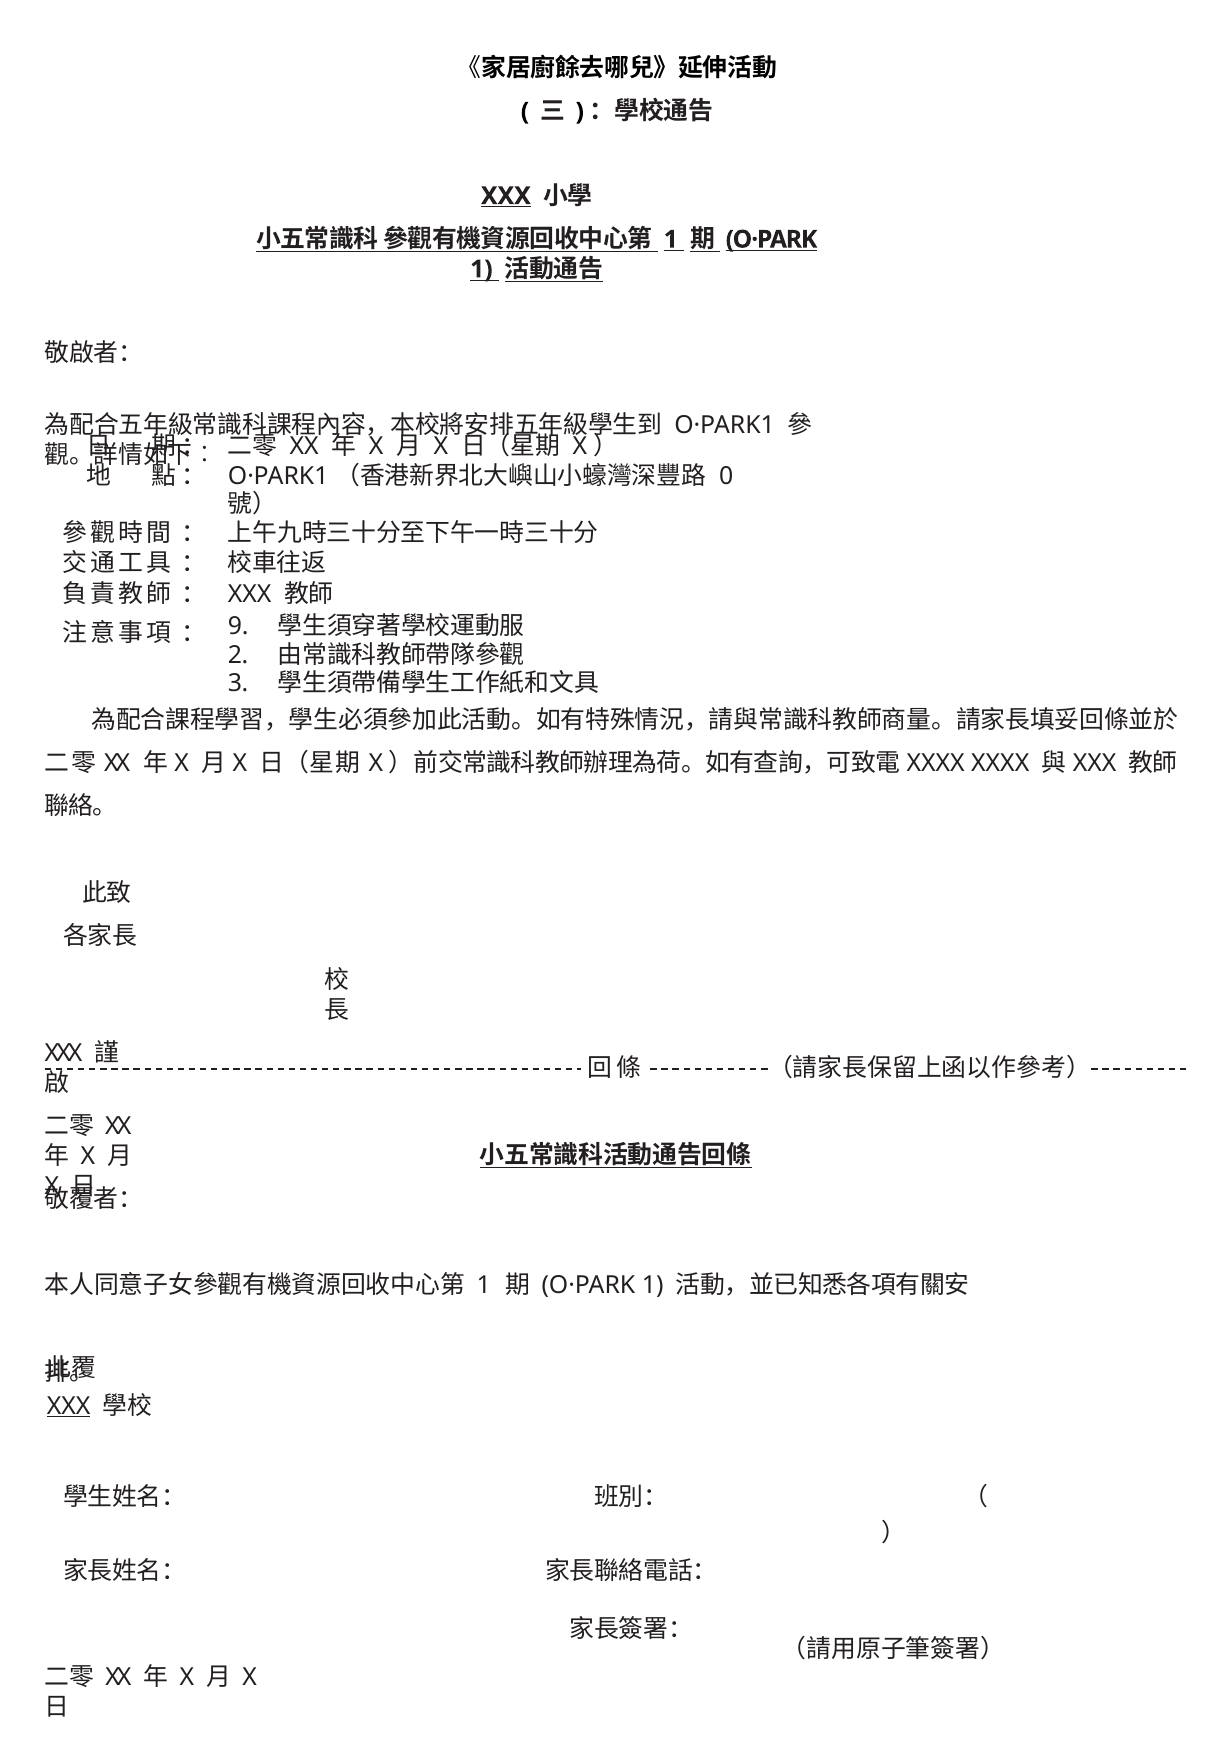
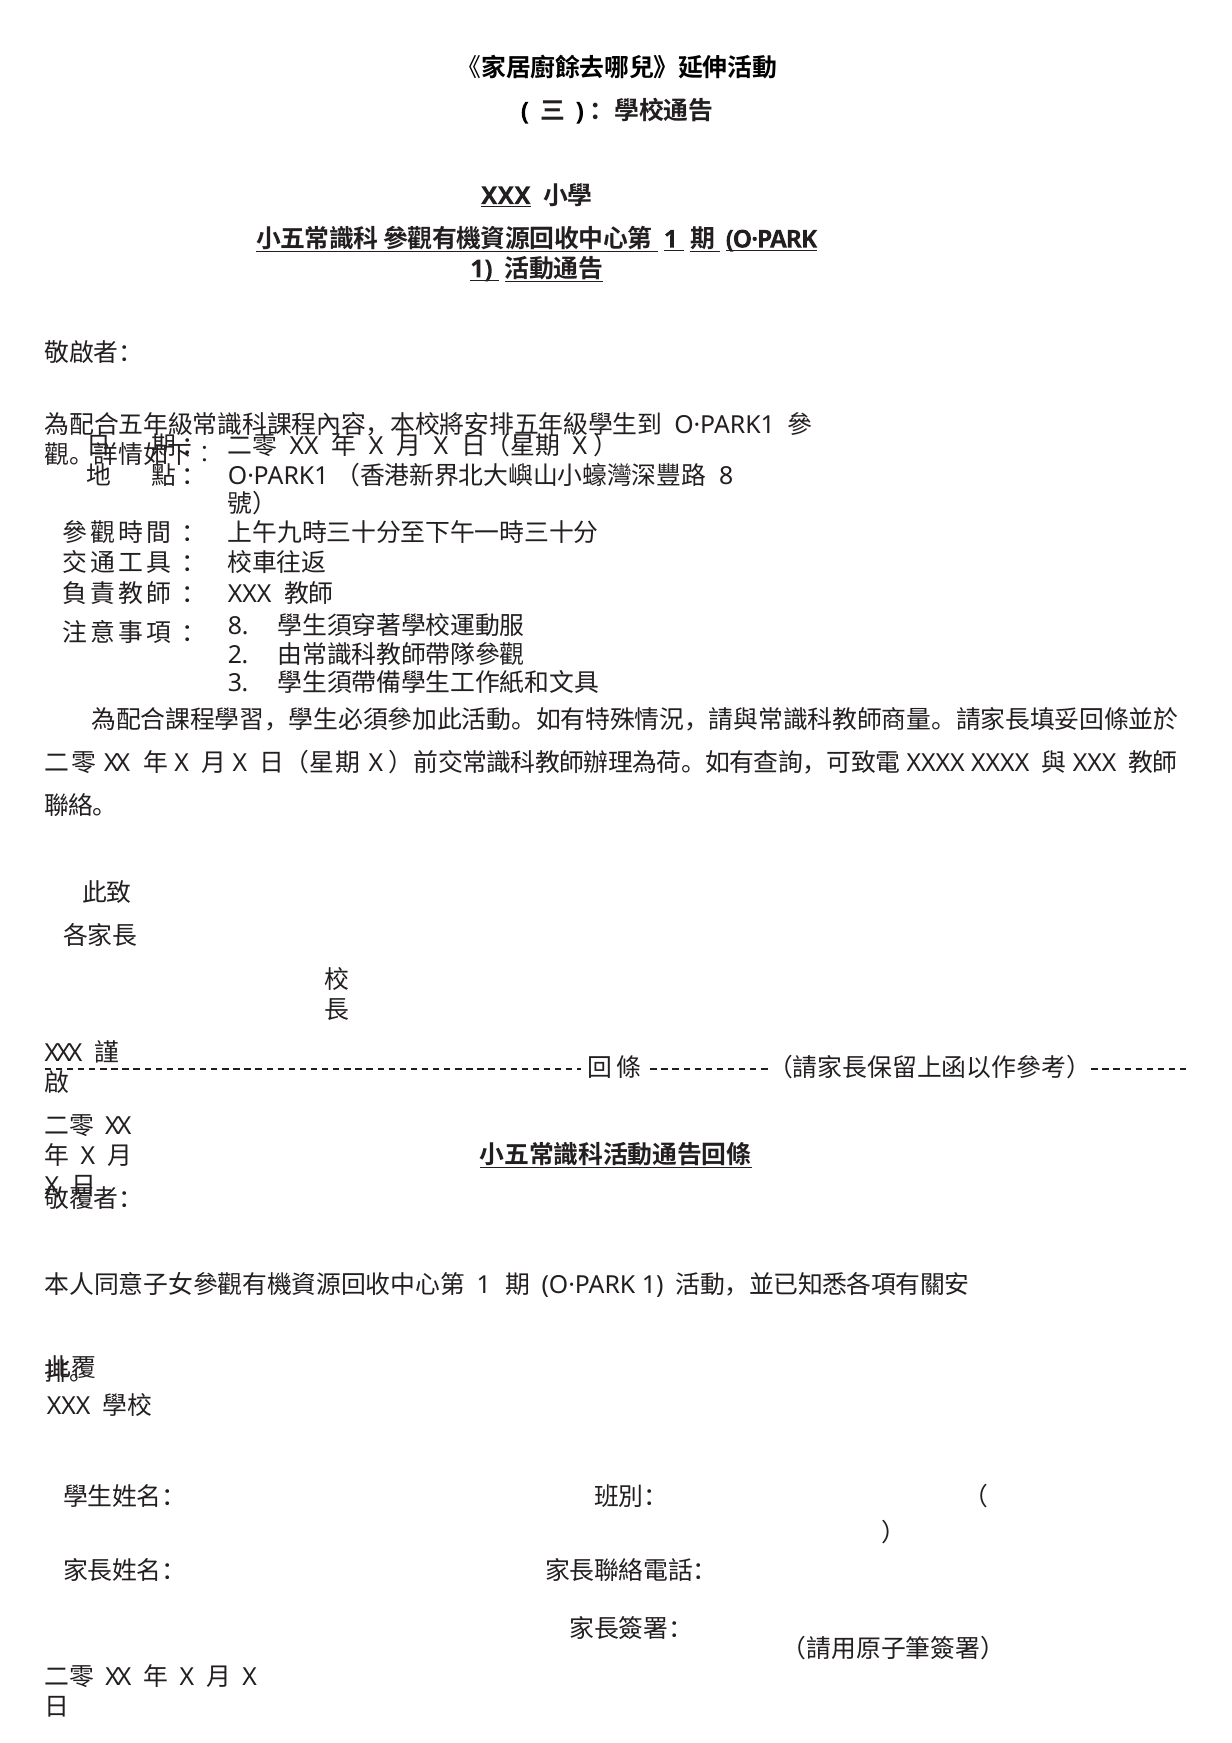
0: 0 -> 8 (726, 477)
9: 9 -> 8 (238, 626)
XXX underline: present -> none (69, 1406)
